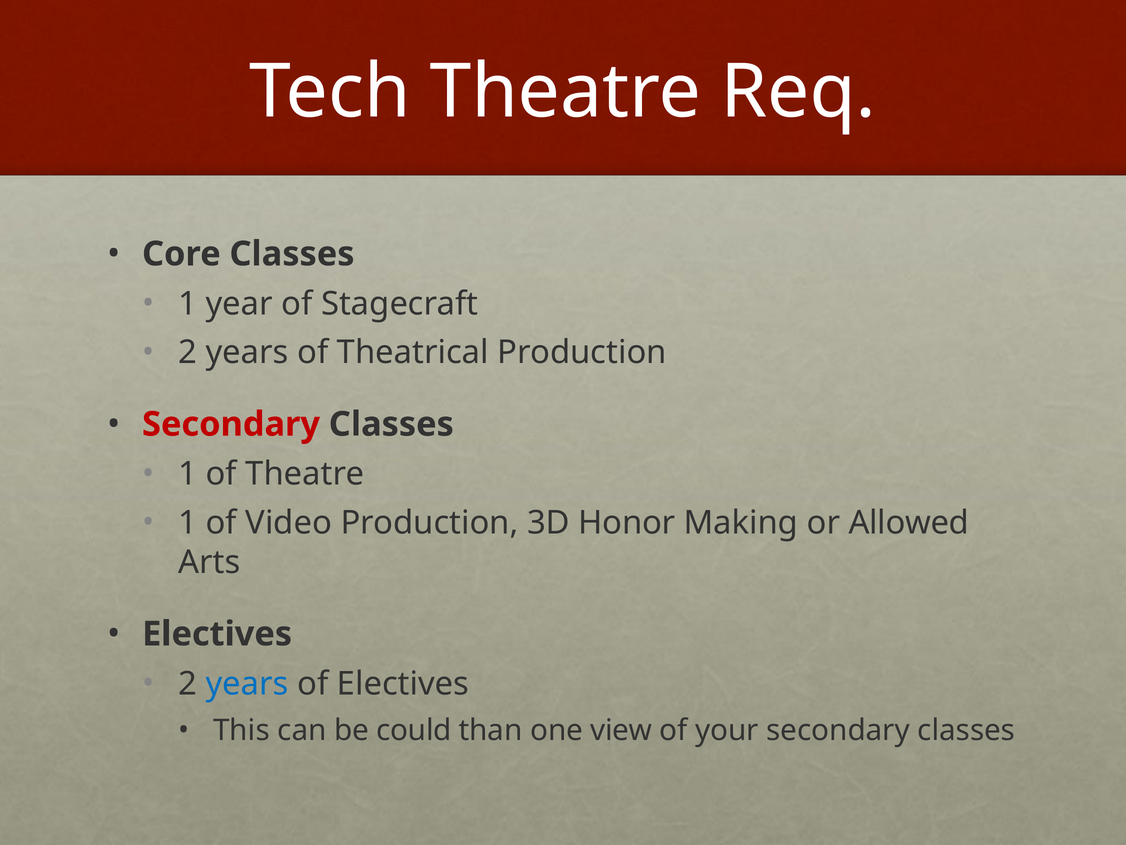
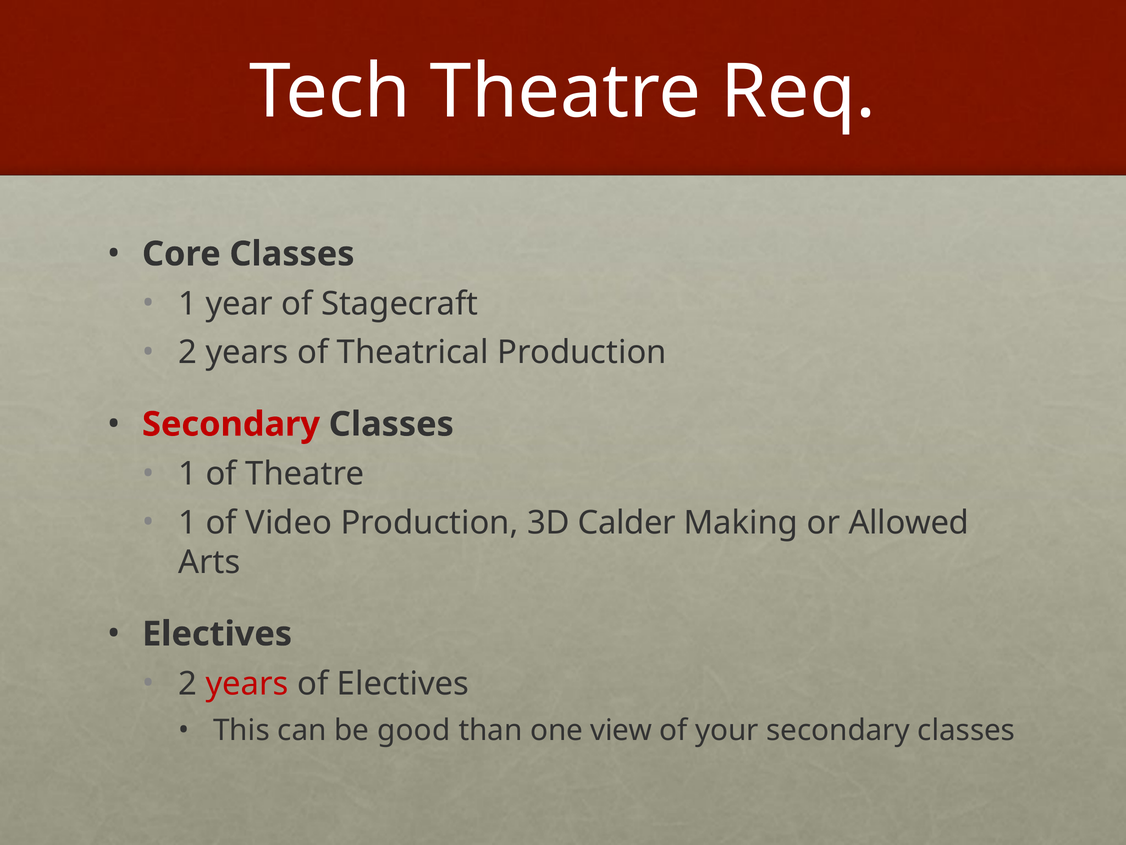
Honor: Honor -> Calder (627, 523)
years colour: blue -> red (247, 683)
could: could -> good (414, 730)
